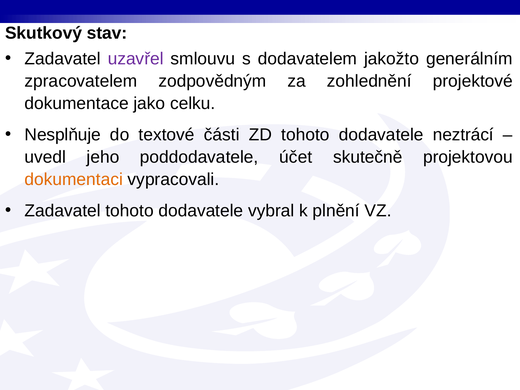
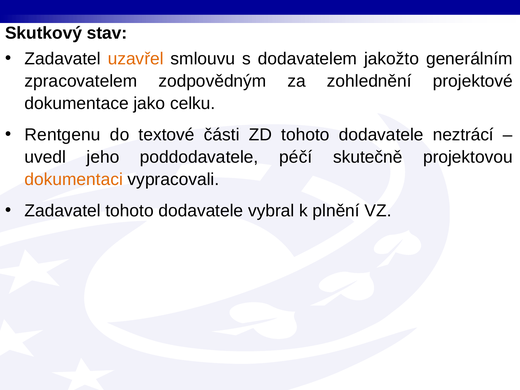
uzavřel colour: purple -> orange (136, 59)
Nesplňuje: Nesplňuje -> Rentgenu (63, 135)
účet: účet -> péčí (296, 157)
